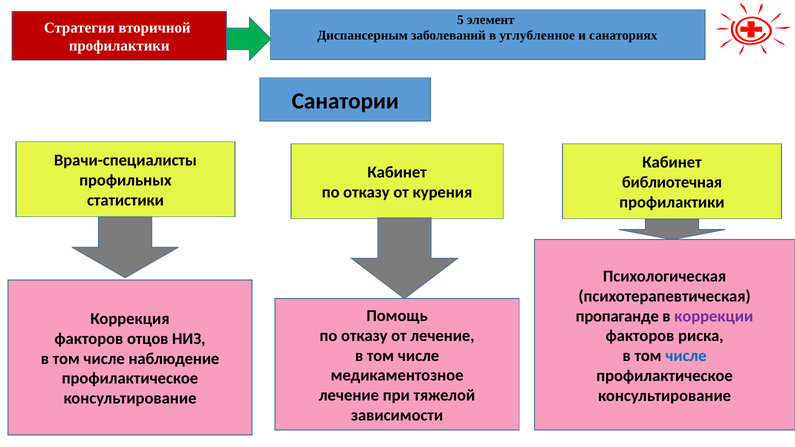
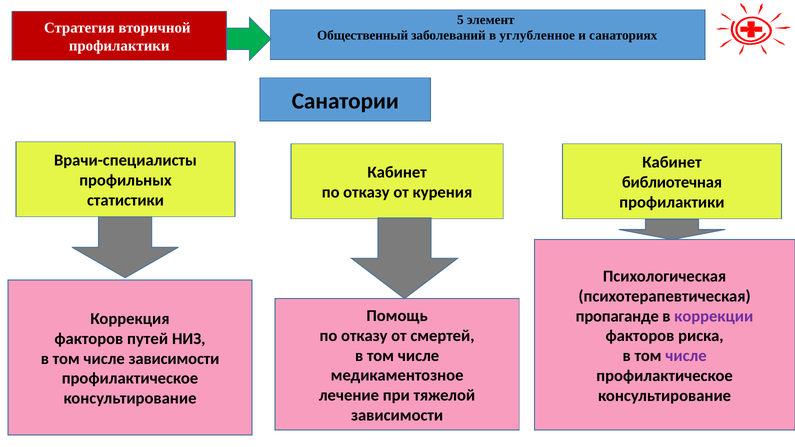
Диспансерным: Диспансерным -> Общественный (363, 36)
от лечение: лечение -> смертей (442, 336)
отцов: отцов -> путей (148, 339)
числе colour: blue -> purple (686, 356)
числе наблюдение: наблюдение -> зависимости (174, 359)
